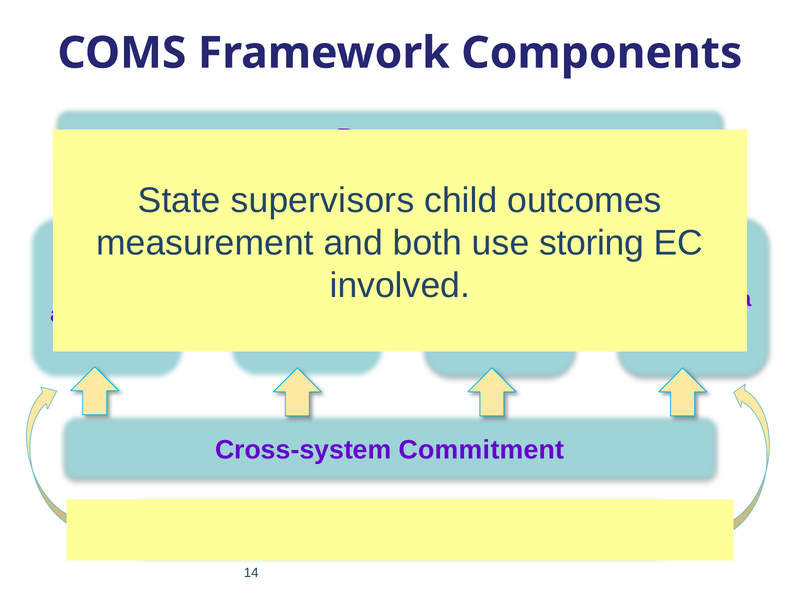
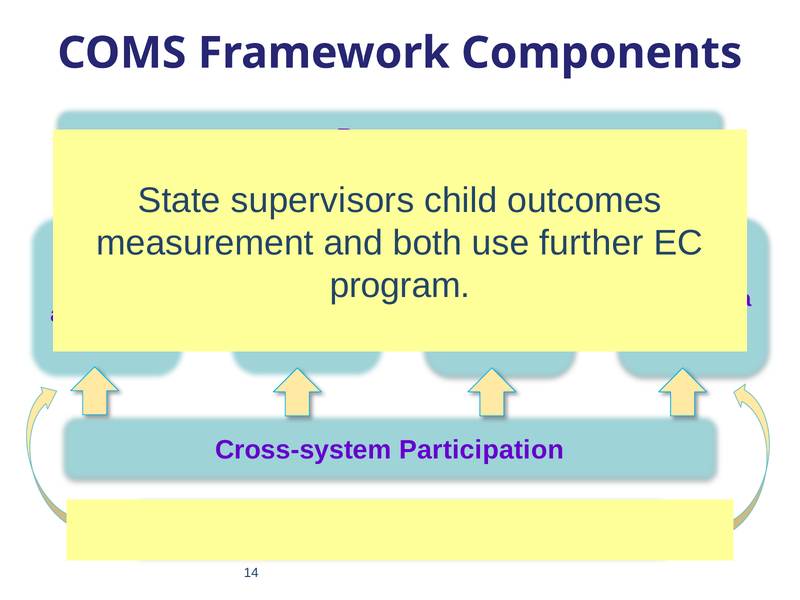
storing: storing -> further (591, 243)
involved: involved -> program (400, 286)
Commitment: Commitment -> Participation (482, 450)
